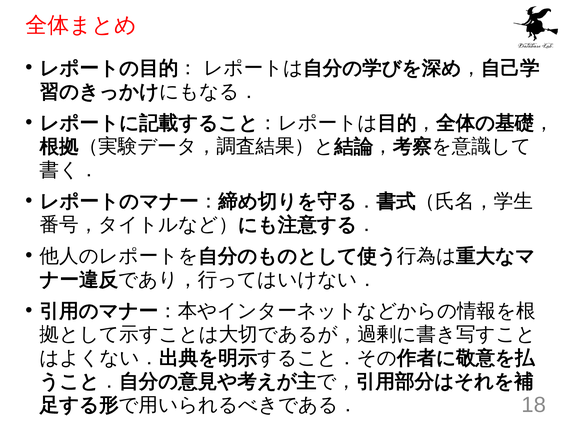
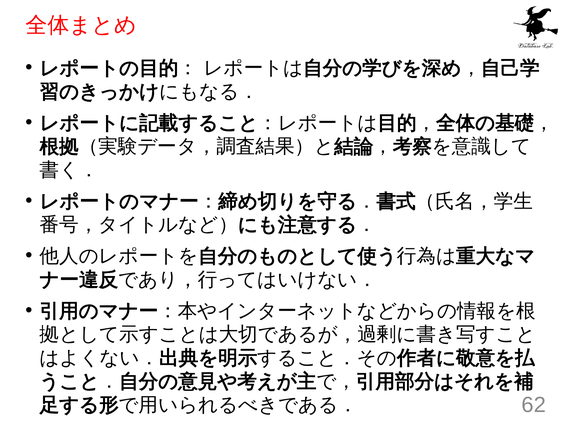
18: 18 -> 62 (534, 405)
